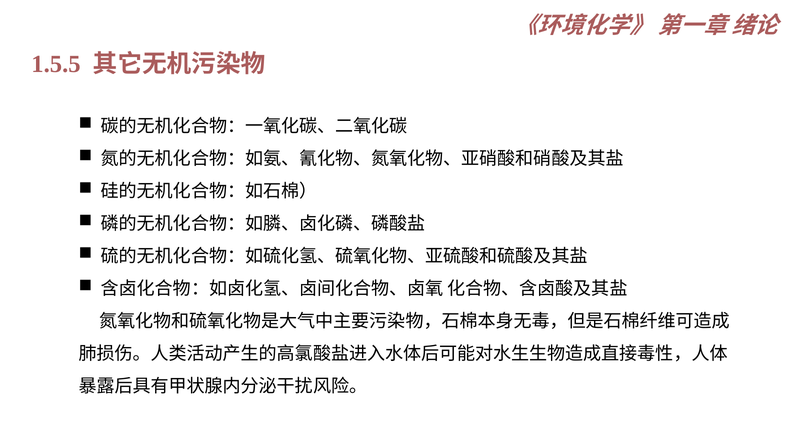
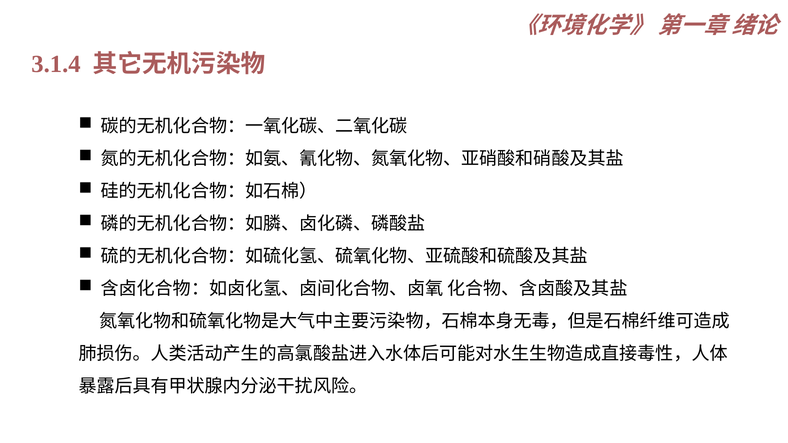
1.5.5: 1.5.5 -> 3.1.4 (56, 64)
